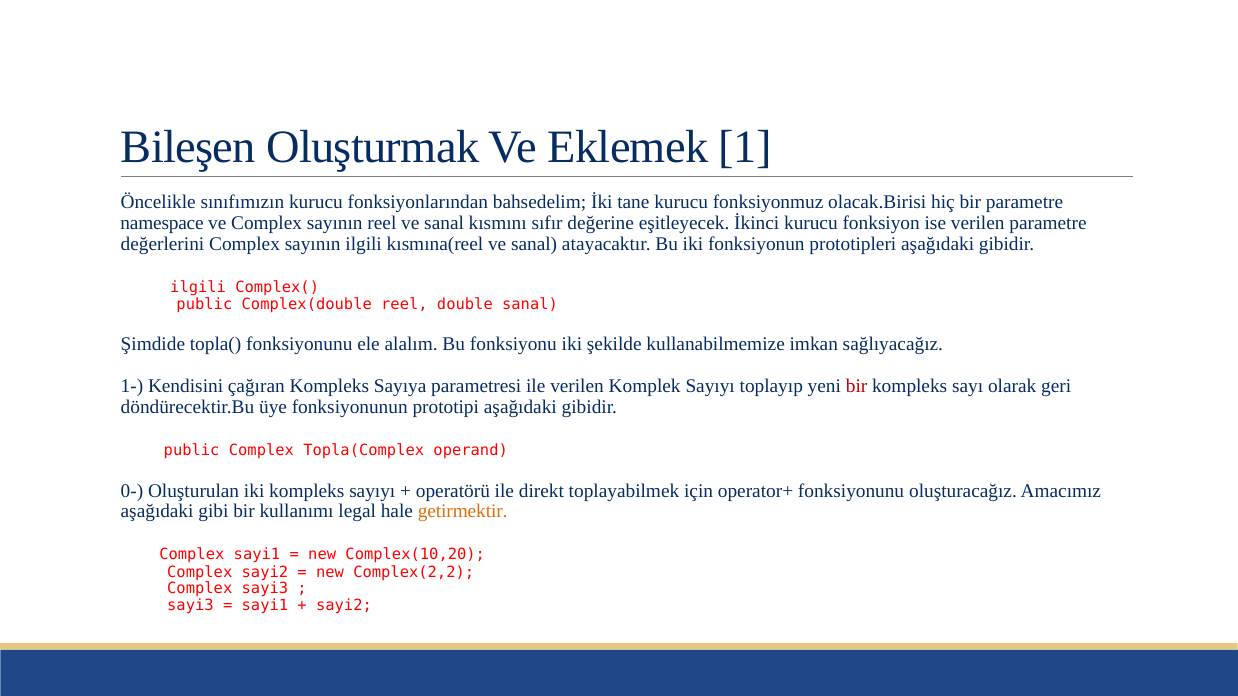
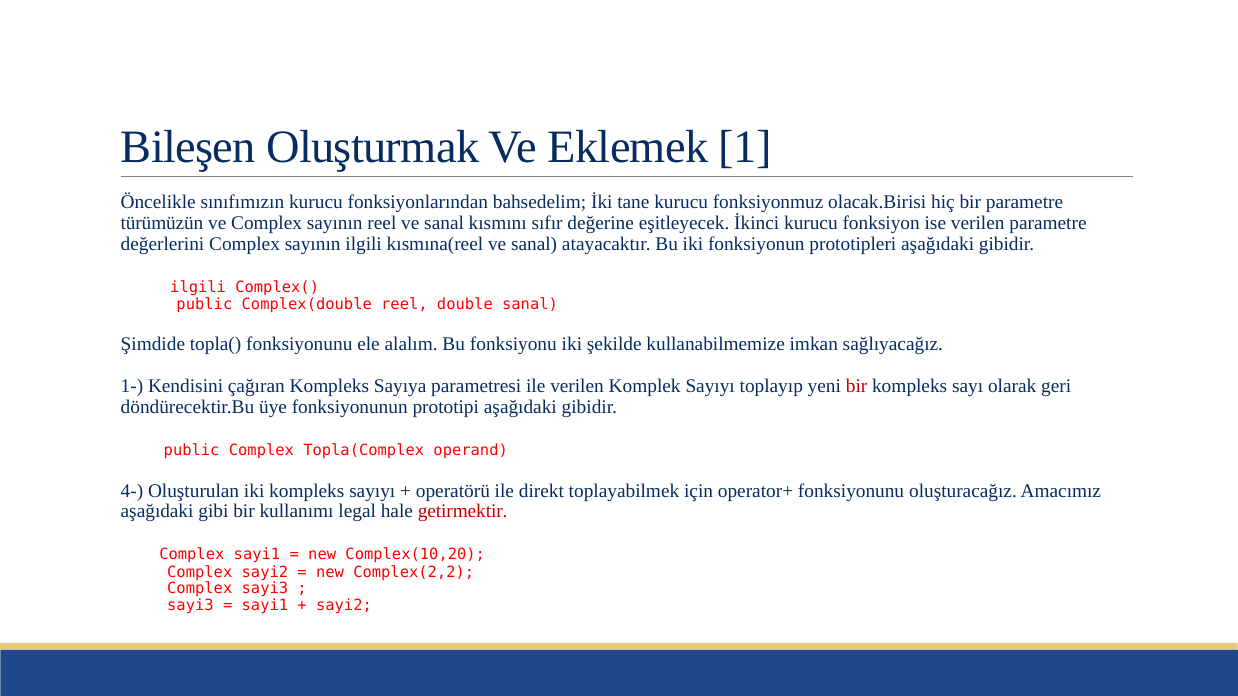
namespace: namespace -> türümüzün (162, 223)
0-: 0- -> 4- (132, 491)
getirmektir colour: orange -> red (463, 512)
